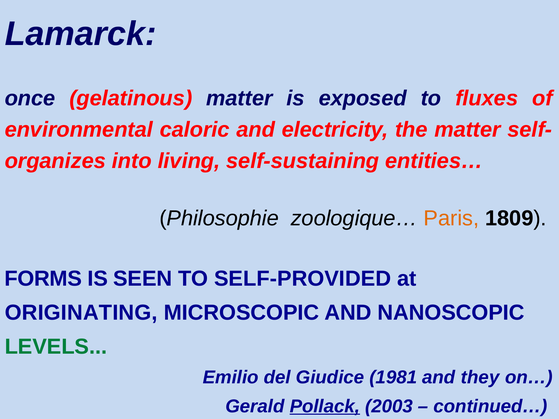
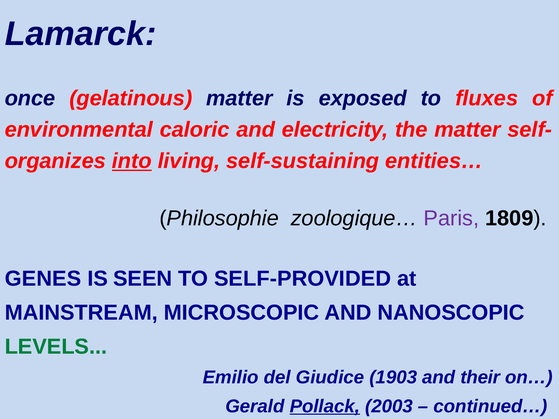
into underline: none -> present (132, 161)
Paris colour: orange -> purple (451, 219)
FORMS: FORMS -> GENES (43, 279)
ORIGINATING: ORIGINATING -> MAINSTREAM (81, 313)
1981: 1981 -> 1903 (393, 377)
they: they -> their (480, 377)
